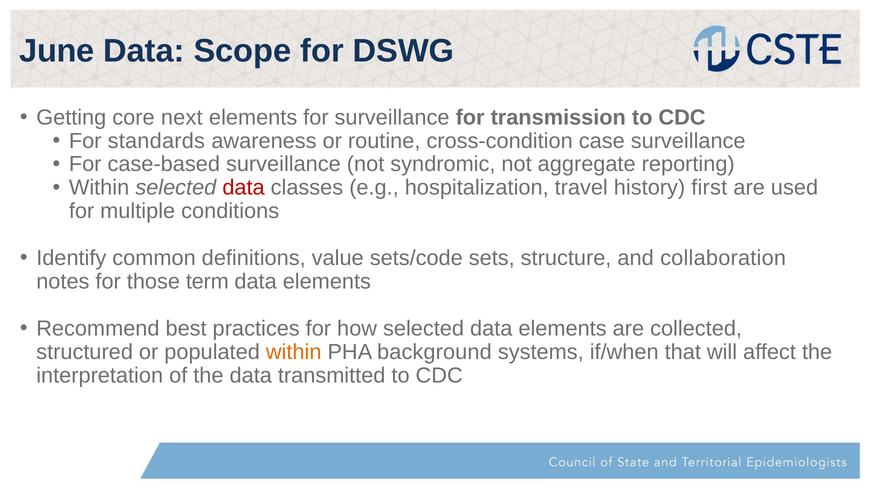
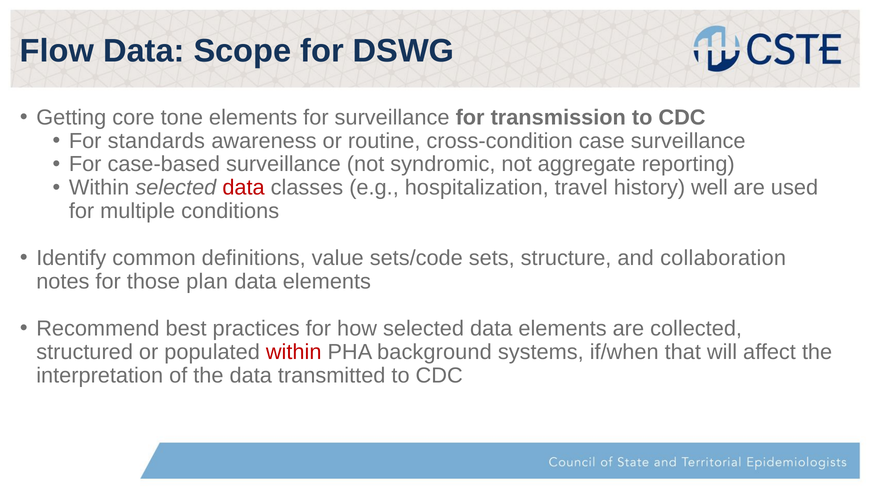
June: June -> Flow (57, 51)
next: next -> tone (182, 117)
first: first -> well (709, 188)
term: term -> plan (207, 282)
within colour: orange -> red (294, 352)
